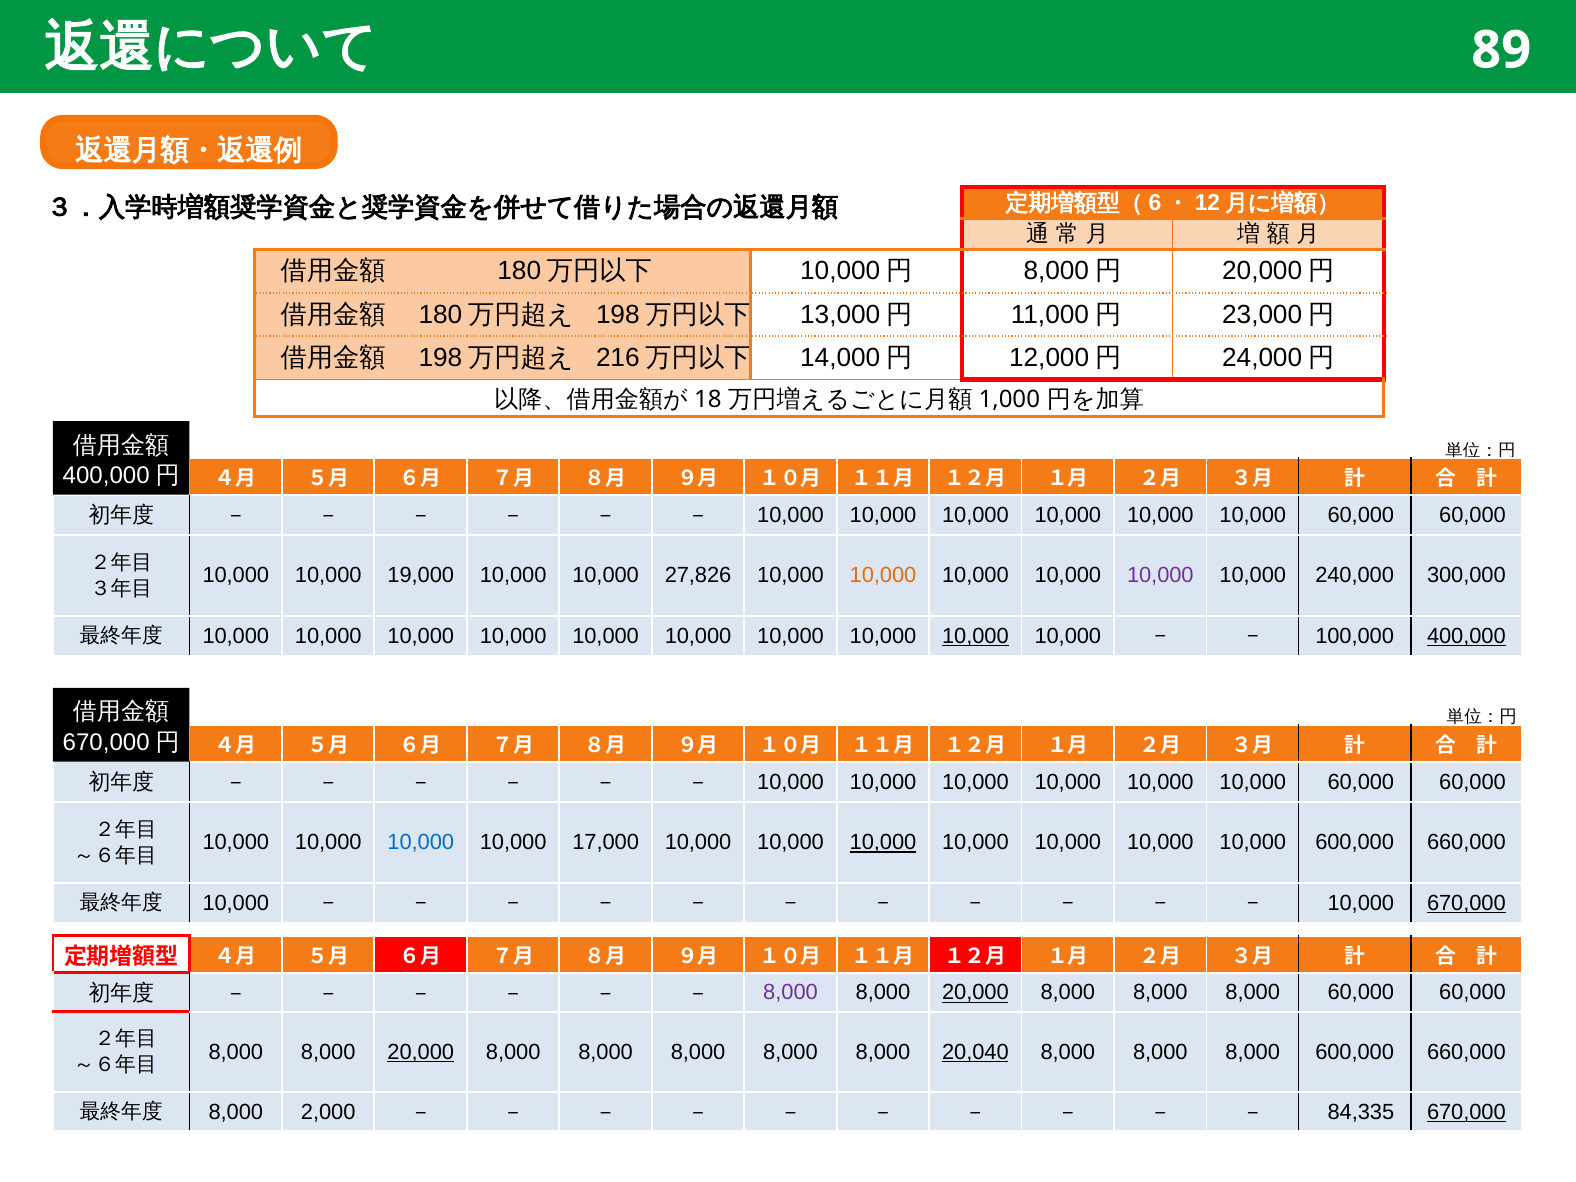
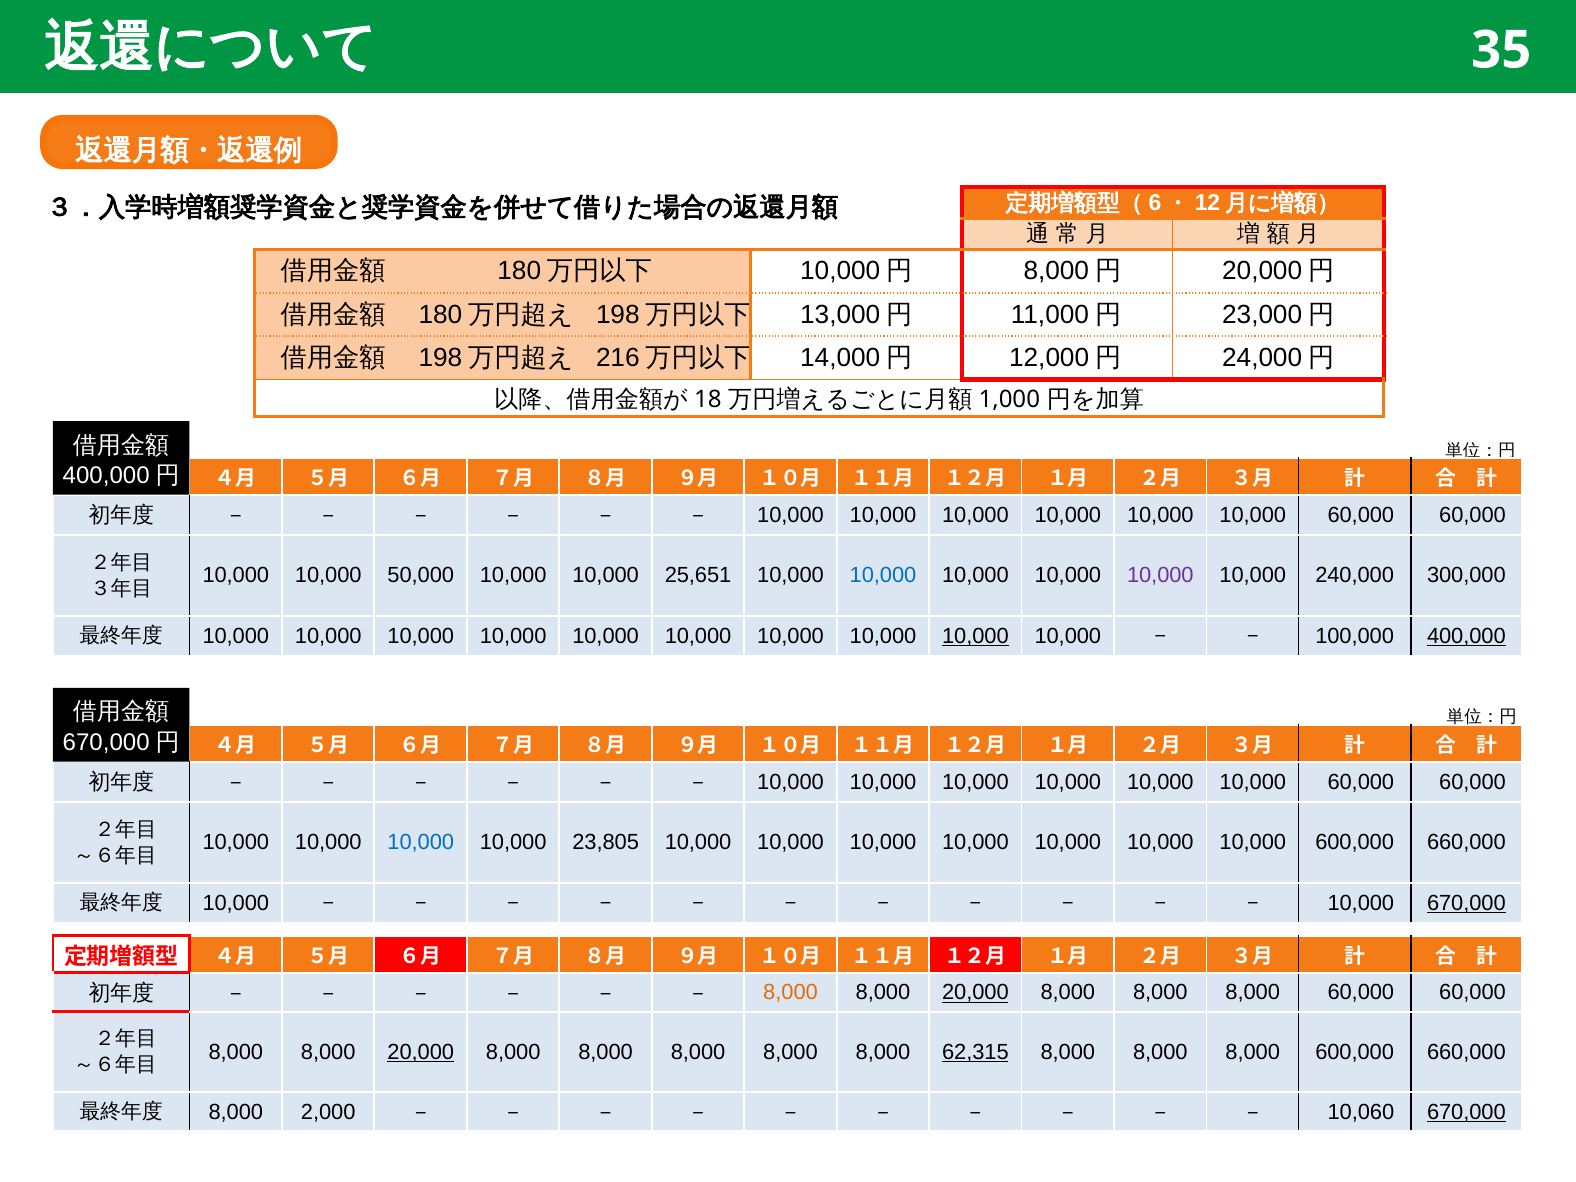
89: 89 -> 35 (1501, 50)
19,000: 19,000 -> 50,000 (421, 576)
27,826: 27,826 -> 25,651 (698, 576)
10,000 colour: orange -> blue (883, 576)
17,000: 17,000 -> 23,805 (606, 843)
10,000 underline: present -> none (883, 843)
8,000 colour: purple -> orange (791, 993)
20,040: 20,040 -> 62,315 (975, 1052)
84,335: 84,335 -> 10,060 (1361, 1112)
